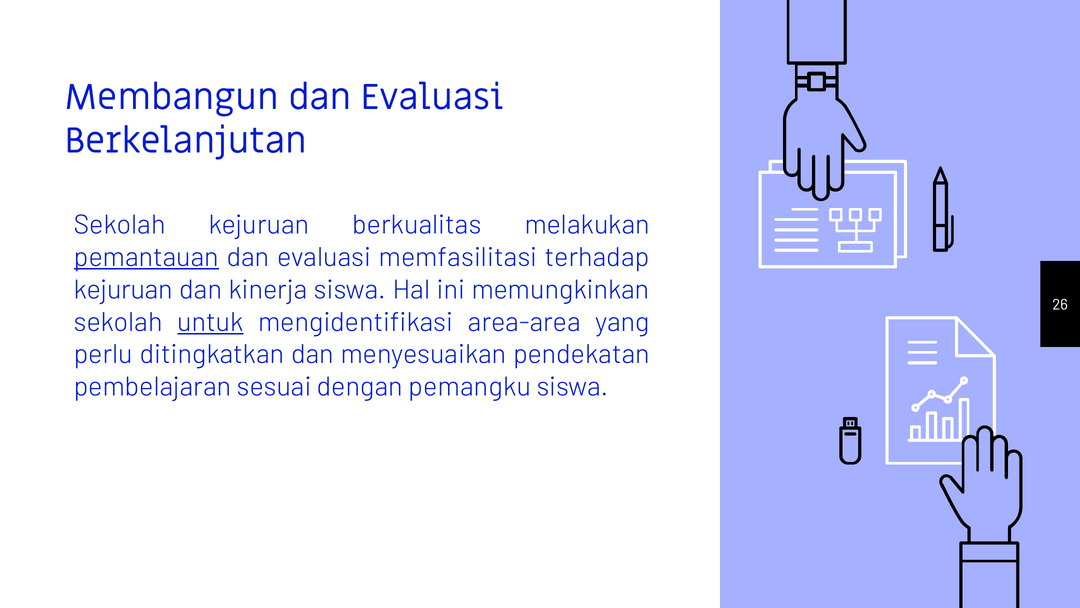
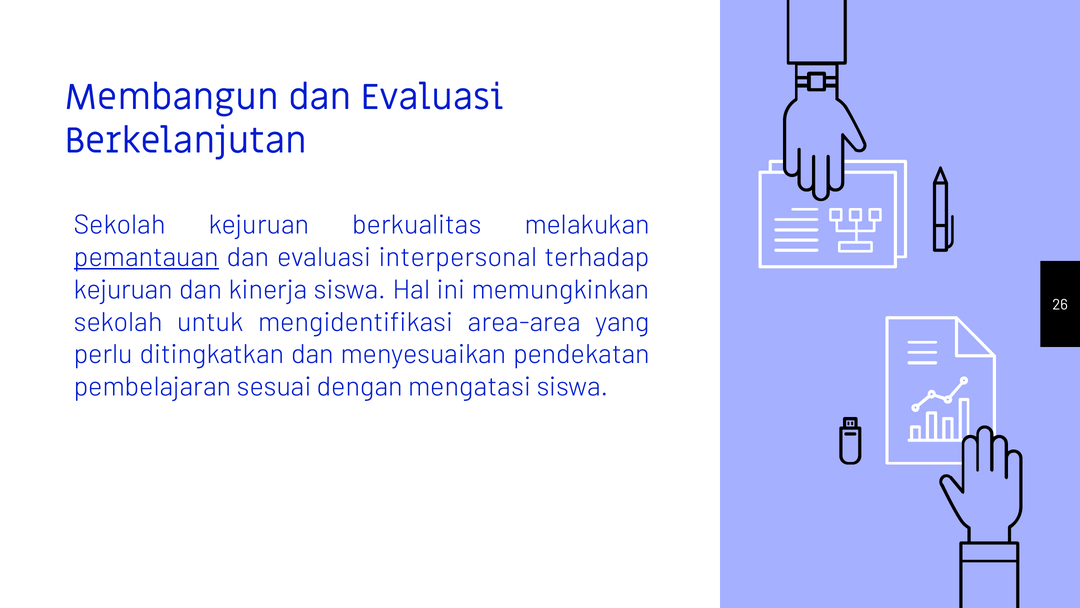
memfasilitasi: memfasilitasi -> interpersonal (458, 257)
untuk underline: present -> none (211, 322)
pemangku: pemangku -> mengatasi (470, 387)
